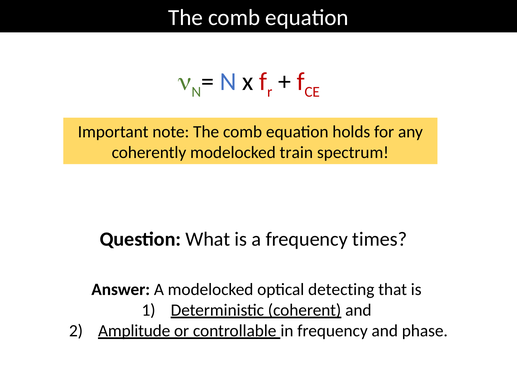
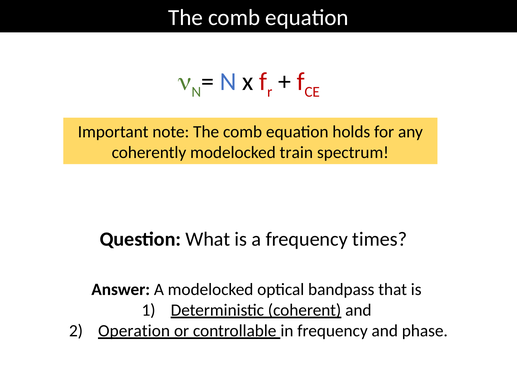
detecting: detecting -> bandpass (341, 289)
Amplitude: Amplitude -> Operation (134, 331)
